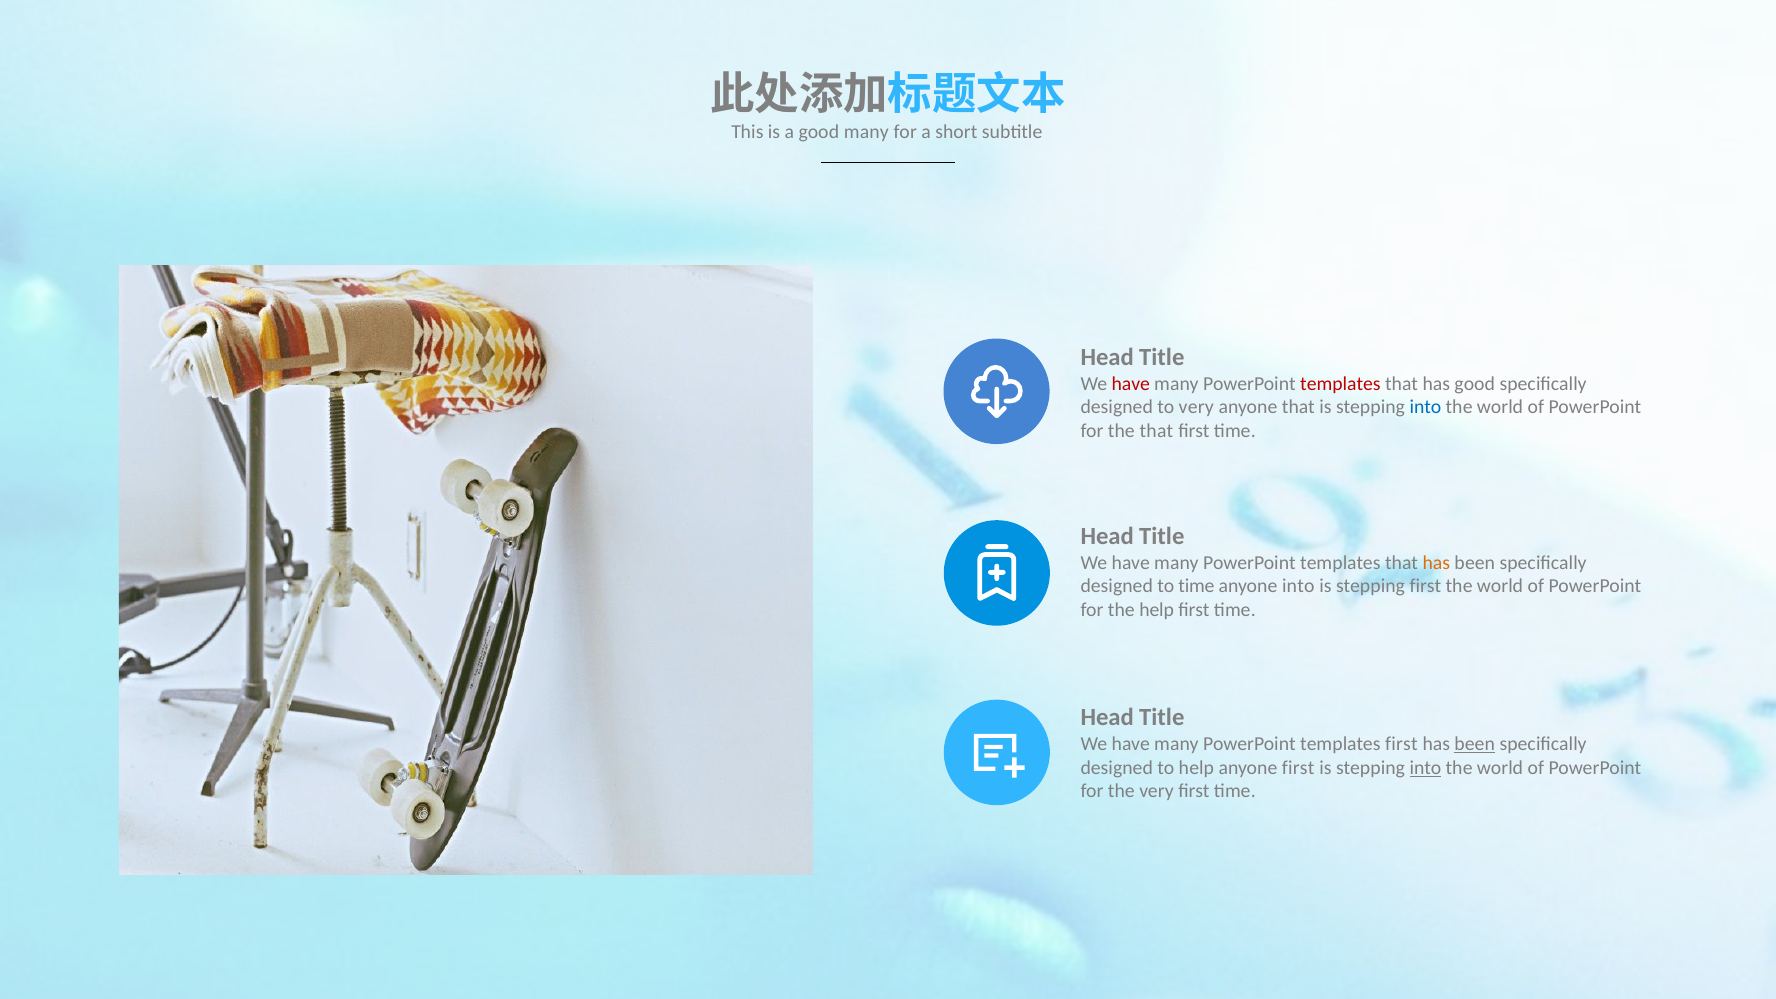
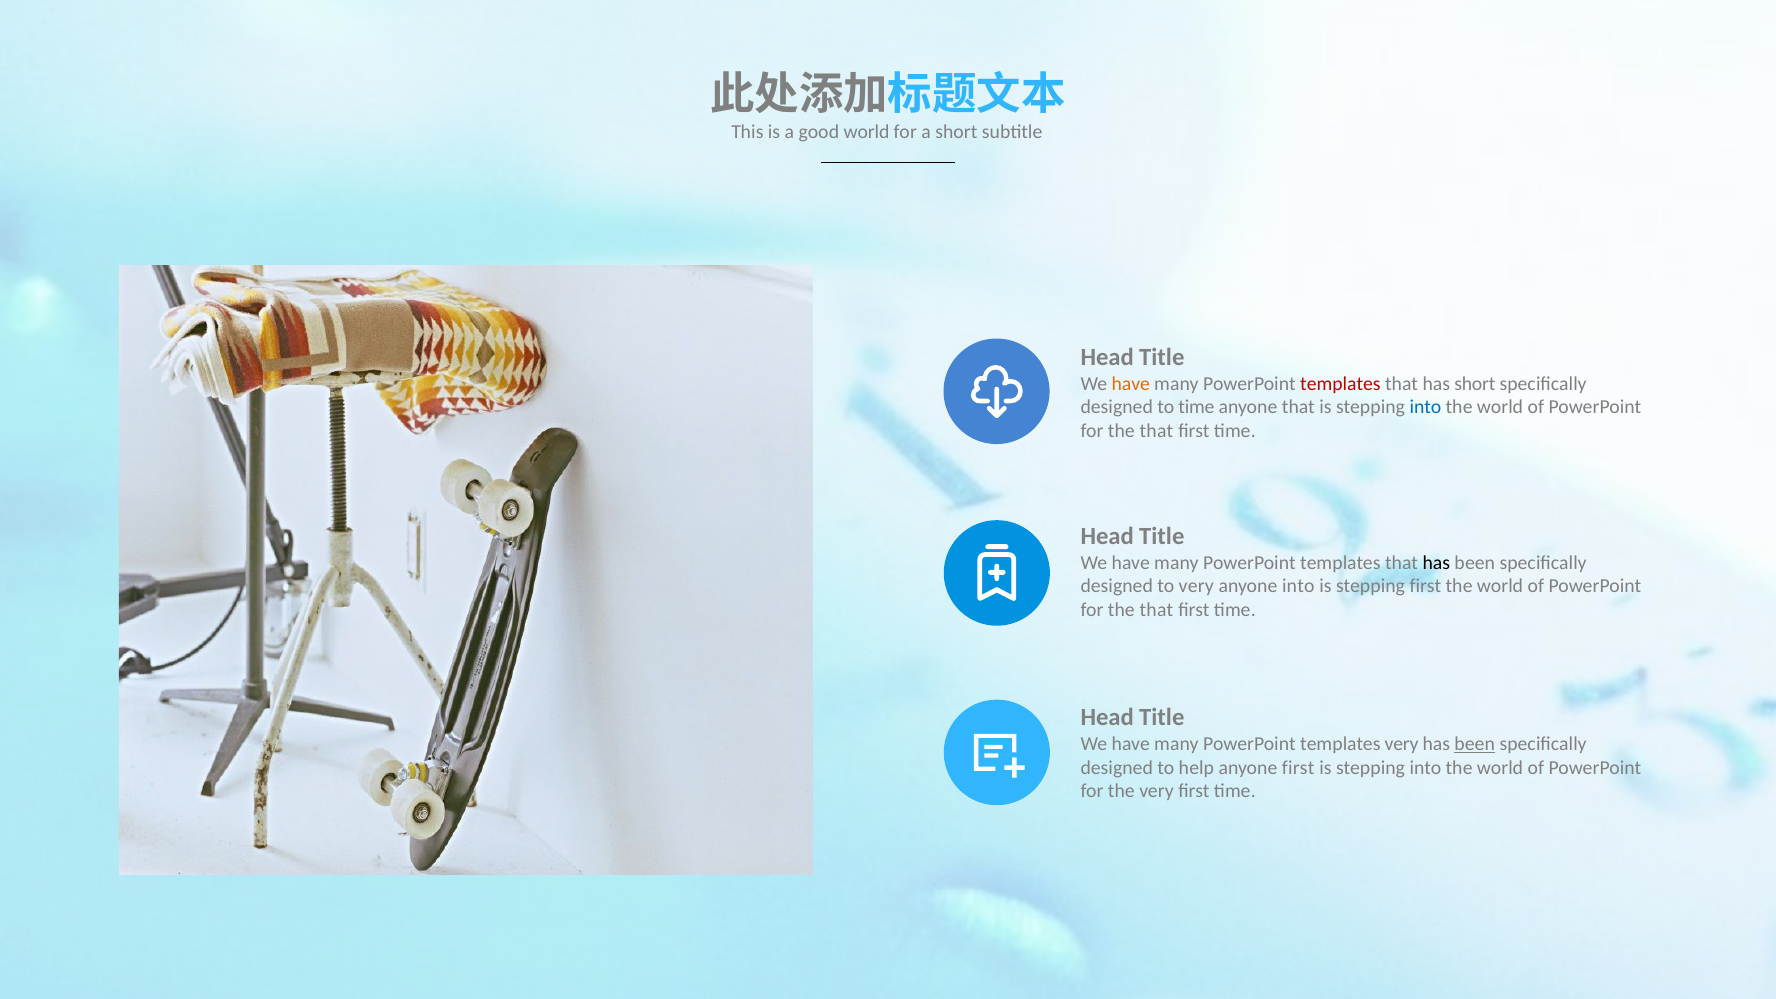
good many: many -> world (866, 132)
have colour: red -> orange (1131, 384)
has good: good -> short (1475, 384)
to very: very -> time (1196, 407)
has colour: orange -> black (1436, 563)
to time: time -> very (1196, 586)
help: help -> that (1156, 610)
templates first: first -> very (1402, 744)
into underline: present -> none (1425, 768)
